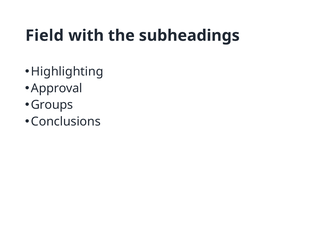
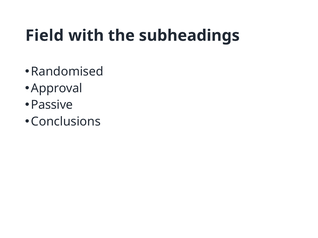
Highlighting: Highlighting -> Randomised (67, 72)
Groups: Groups -> Passive (52, 105)
